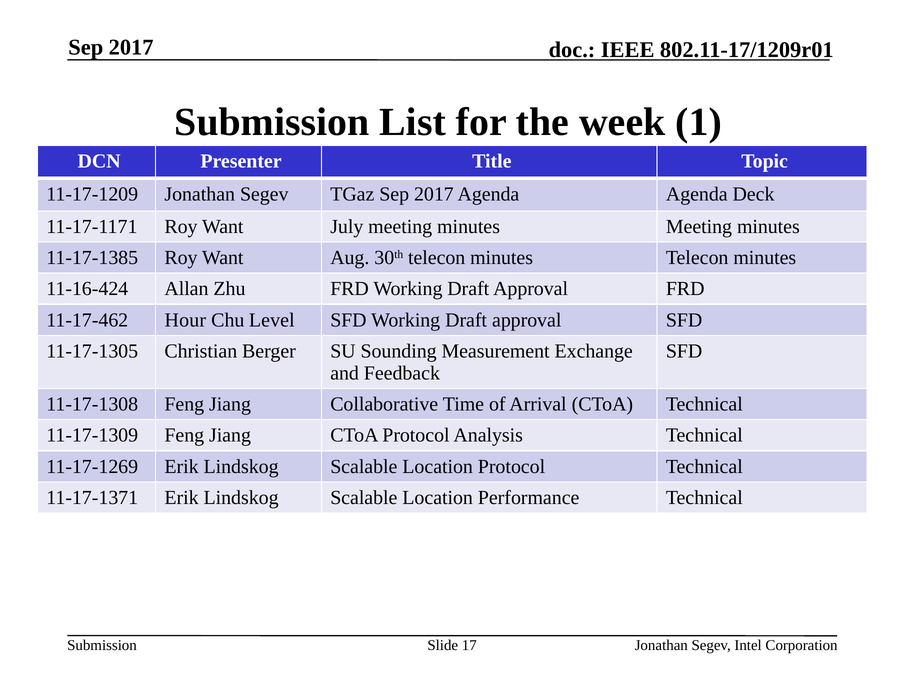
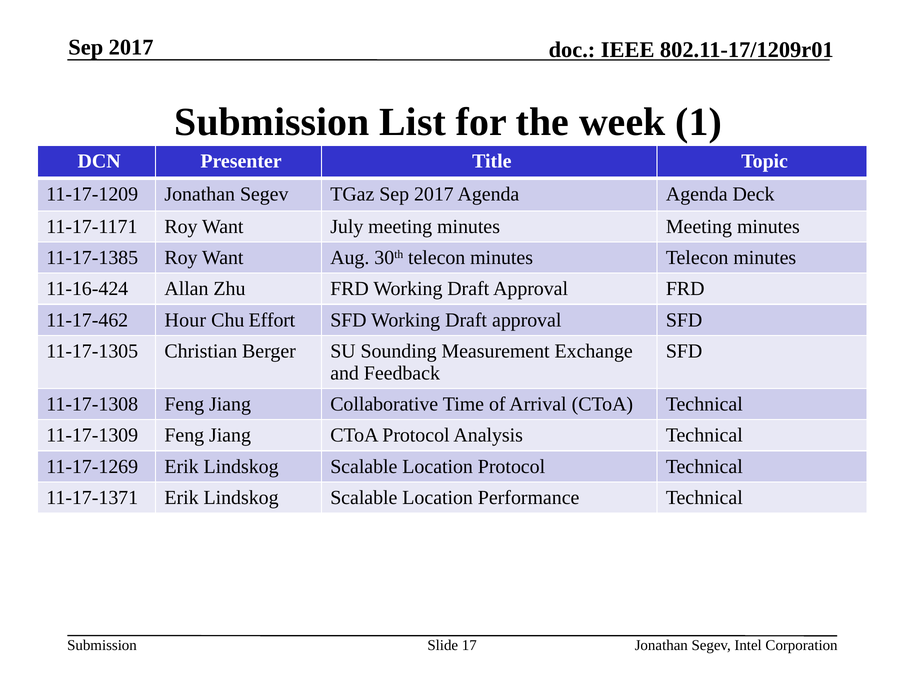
Level: Level -> Effort (272, 320)
